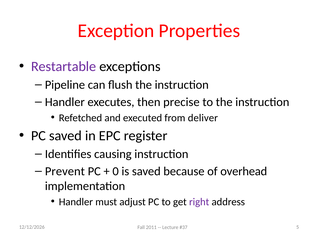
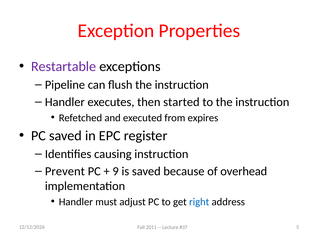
precise: precise -> started (181, 102)
deliver: deliver -> expires (203, 118)
0: 0 -> 9 (116, 172)
right colour: purple -> blue (199, 202)
